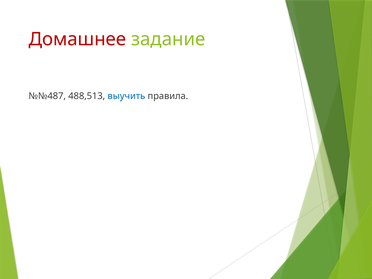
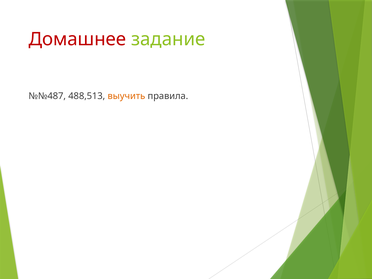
выучить colour: blue -> orange (126, 96)
